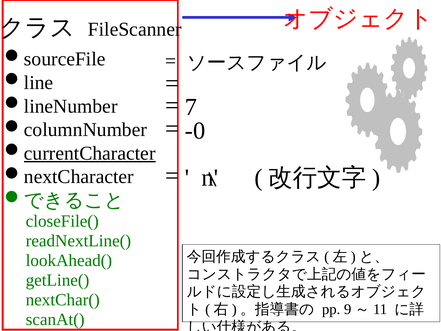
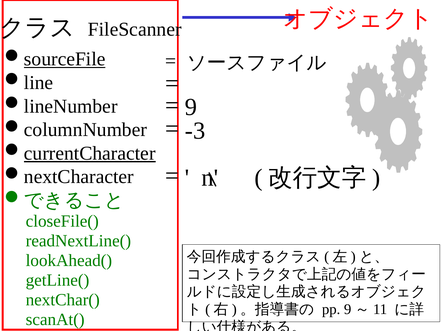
sourceFile underline: none -> present (65, 59)
7: 7 -> 9 (191, 107)
-0: -0 -> -3 (195, 130)
